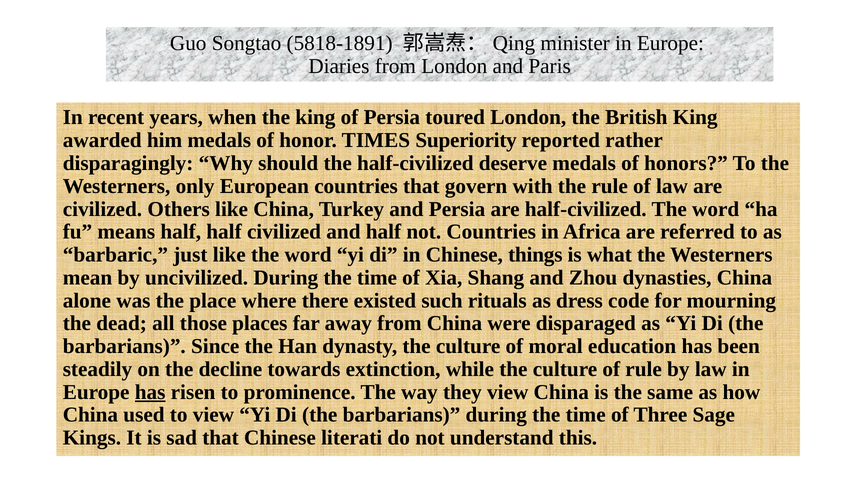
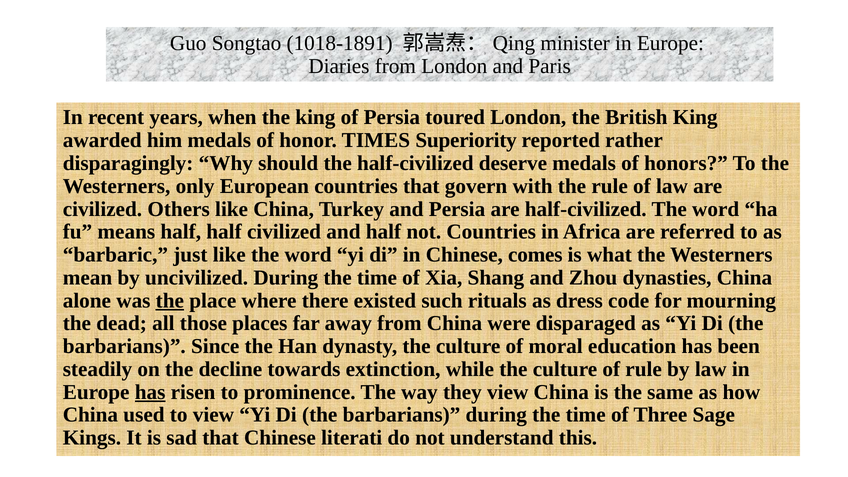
5818-1891: 5818-1891 -> 1018-1891 (340, 43)
things: things -> comes (535, 255)
the underline: none -> present (170, 301)
